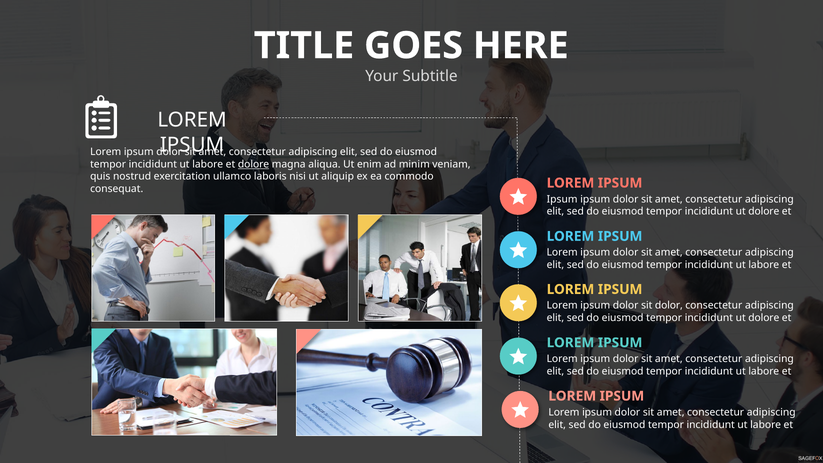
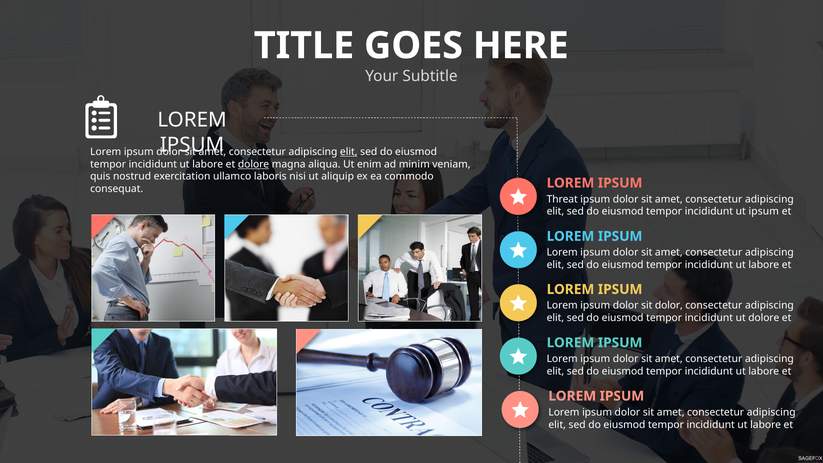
elit underline: none -> present (349, 152)
Ipsum: Ipsum -> Threat (562, 199)
dolore: dolore -> ipsum (764, 212)
